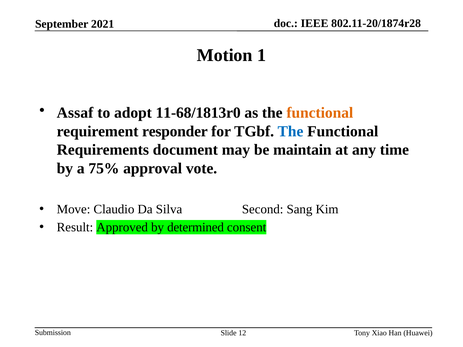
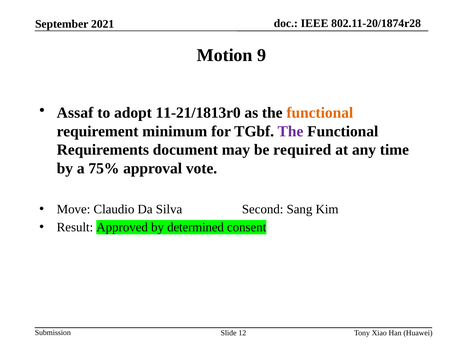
1: 1 -> 9 (262, 55)
11-68/1813r0: 11-68/1813r0 -> 11-21/1813r0 (198, 113)
responder: responder -> minimum (175, 131)
The colour: blue -> purple (290, 131)
maintain: maintain -> required (302, 150)
